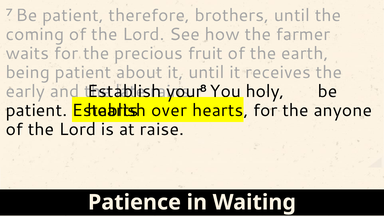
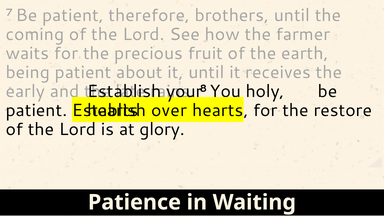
anyone: anyone -> restore (343, 110)
raise: raise -> glory (162, 129)
